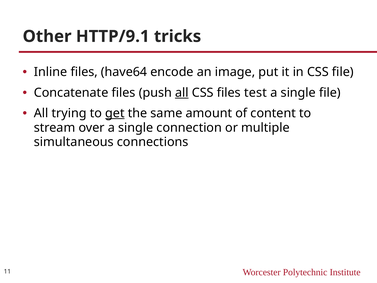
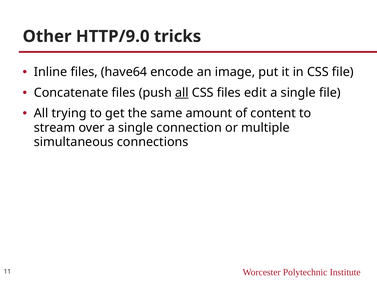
HTTP/9.1: HTTP/9.1 -> HTTP/9.0 (113, 36)
test: test -> edit (256, 93)
get underline: present -> none (115, 113)
